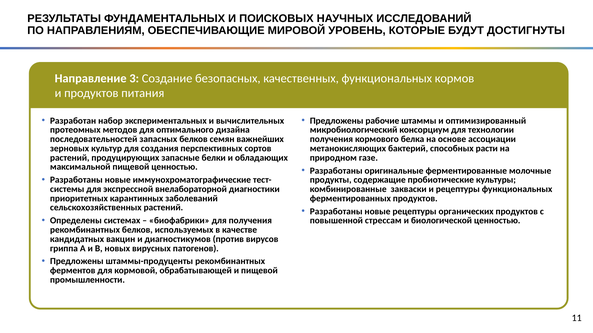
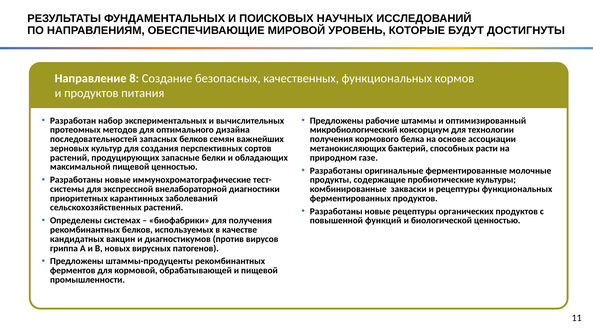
3: 3 -> 8 (134, 79)
стрессам: стрессам -> функций (383, 221)
